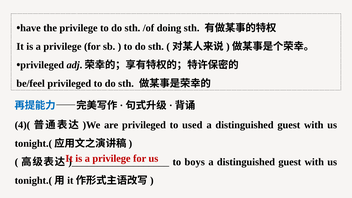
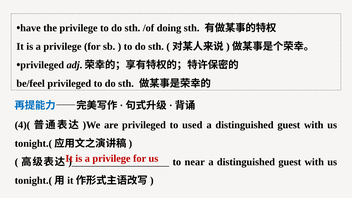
boys: boys -> near (195, 162)
